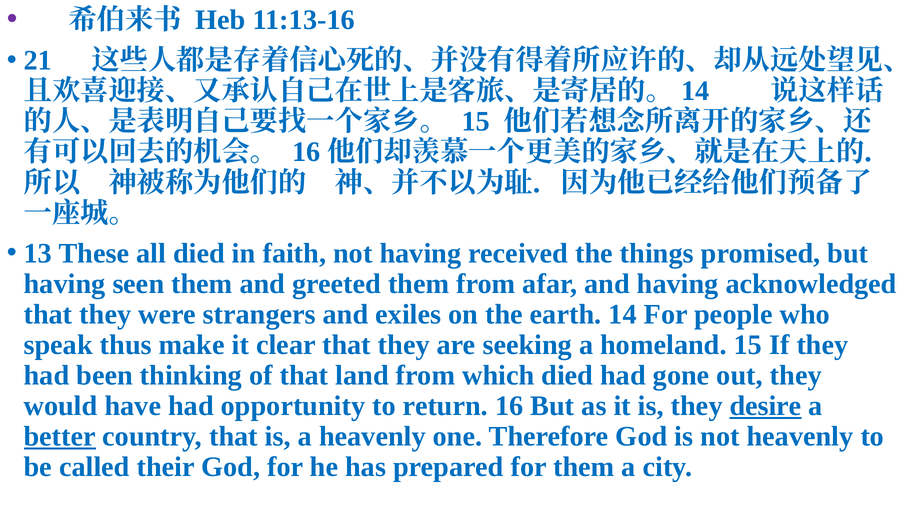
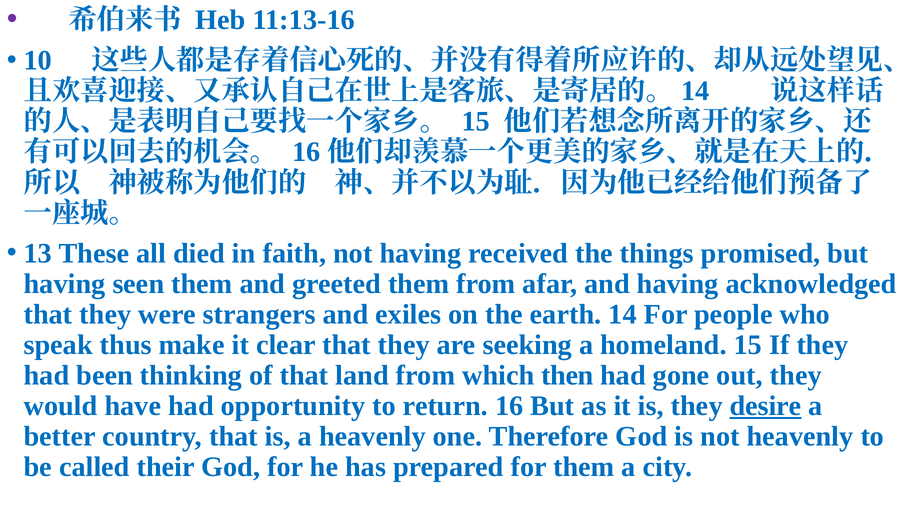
21: 21 -> 10 (38, 61)
which died: died -> then (567, 375)
better underline: present -> none (60, 436)
